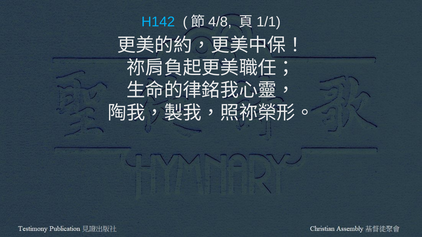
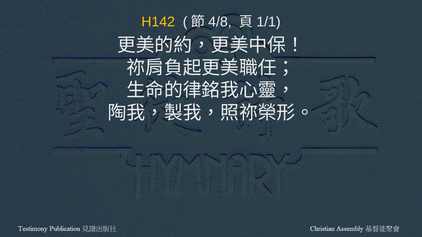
H142 colour: light blue -> yellow (158, 22)
